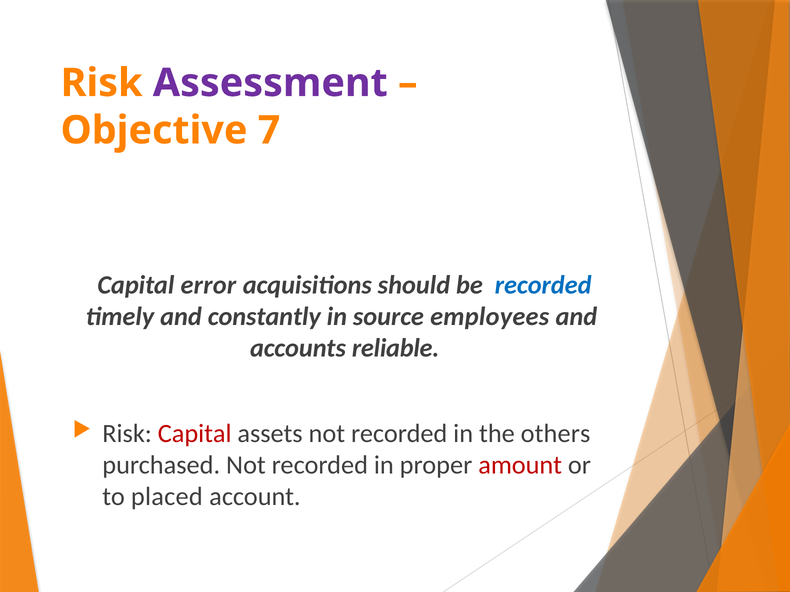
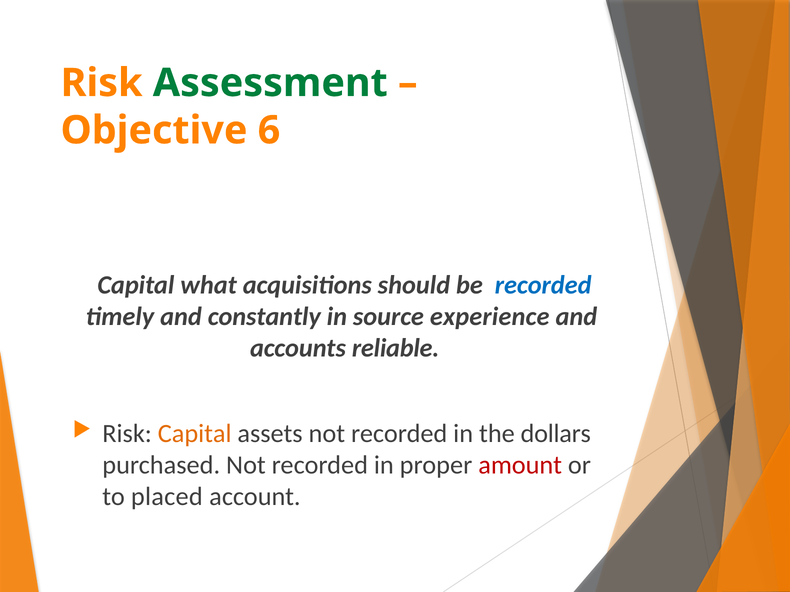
Assessment colour: purple -> green (270, 83)
7: 7 -> 6 (269, 130)
error: error -> what (209, 285)
employees: employees -> experience (490, 317)
Capital colour: red -> orange (195, 434)
others: others -> dollars (556, 434)
